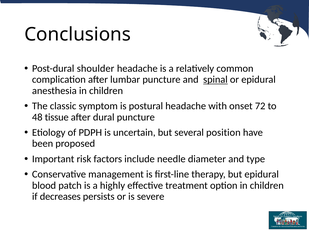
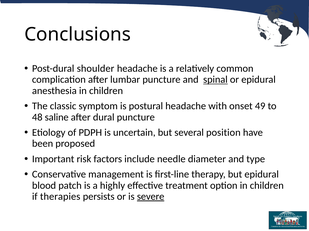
72: 72 -> 49 (260, 106)
tissue: tissue -> saline (57, 118)
decreases: decreases -> therapies (60, 197)
severe underline: none -> present (151, 197)
